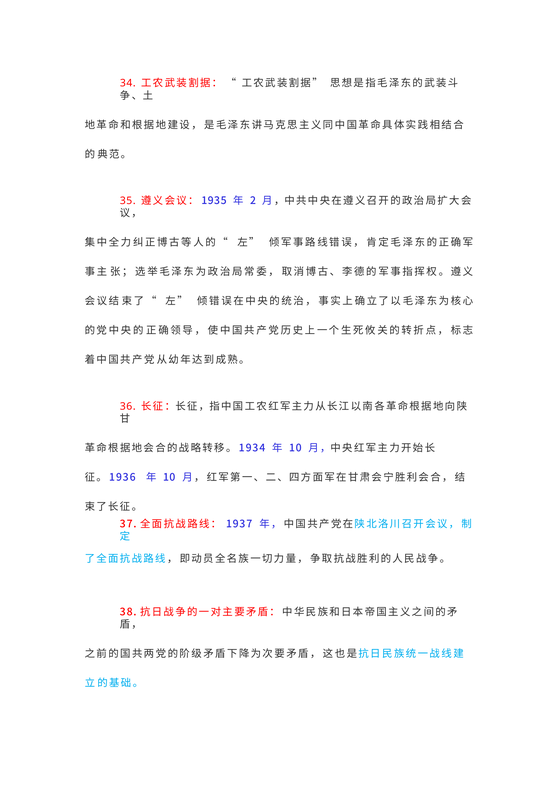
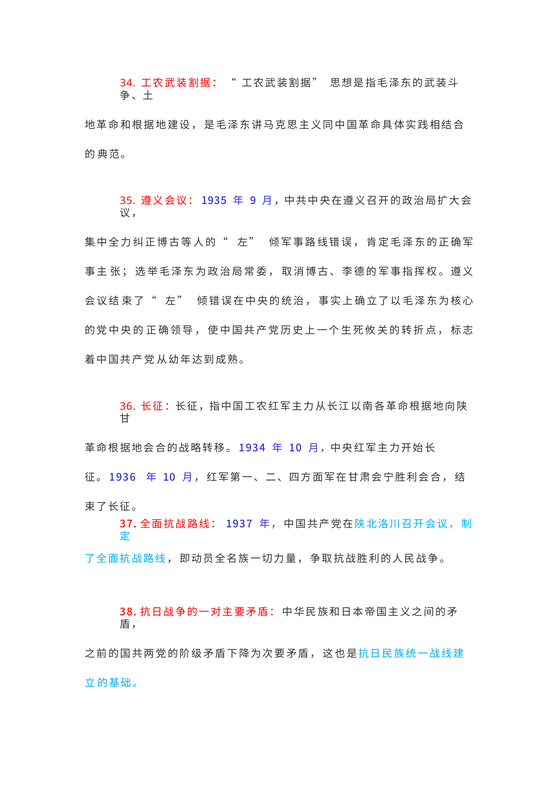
2: 2 -> 9 (253, 201)
